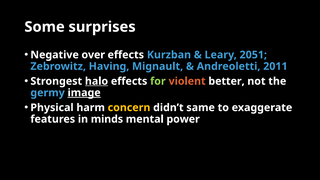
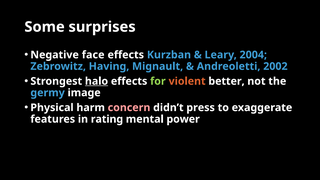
over: over -> face (93, 55)
2051: 2051 -> 2004 (253, 55)
2011: 2011 -> 2002 (275, 66)
image underline: present -> none (84, 93)
concern colour: yellow -> pink (129, 108)
same: same -> press (201, 108)
minds: minds -> rating (107, 119)
